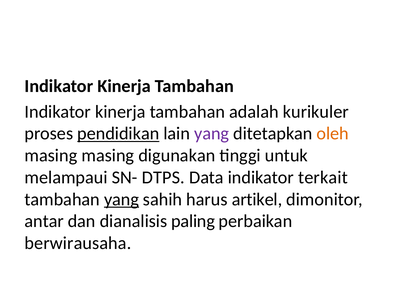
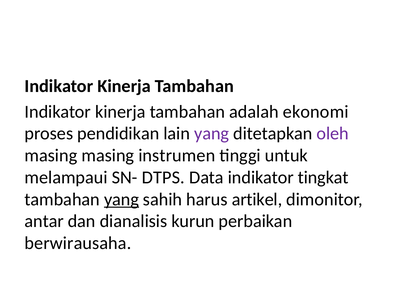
kurikuler: kurikuler -> ekonomi (316, 112)
pendidikan underline: present -> none (118, 133)
oleh colour: orange -> purple (333, 133)
digunakan: digunakan -> instrumen (177, 155)
terkait: terkait -> tingkat (323, 177)
paling: paling -> kurun (193, 221)
